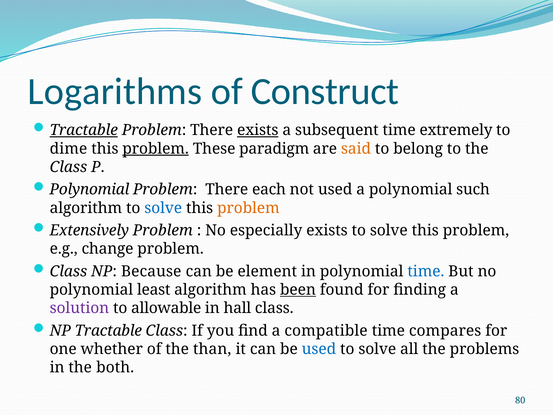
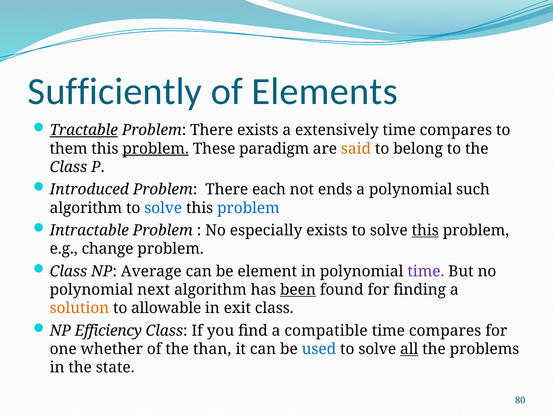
Logarithms: Logarithms -> Sufficiently (115, 91)
Construct: Construct -> Elements (325, 91)
exists underline: present -> none (258, 130)
subsequent: subsequent -> extensively (337, 130)
extremely: extremely -> compares (456, 130)
dime: dime -> them (69, 149)
Polynomial: Polynomial -> Introduced (89, 189)
not used: used -> ends (335, 189)
problem colour: orange -> blue (248, 208)
Extensively: Extensively -> Intractable (89, 230)
this underline: none -> present (425, 230)
Because: Because -> Average (151, 271)
time colour: blue -> purple (426, 271)
least: least -> next (154, 290)
solution colour: purple -> orange (79, 308)
hall: hall -> exit (237, 308)
NP Tractable: Tractable -> Efficiency (108, 330)
all underline: none -> present (409, 349)
both: both -> state (115, 367)
